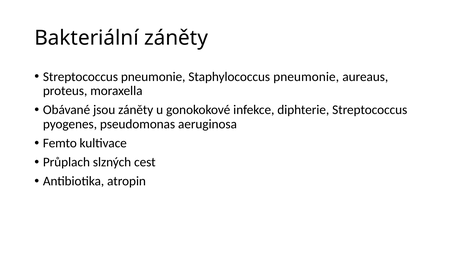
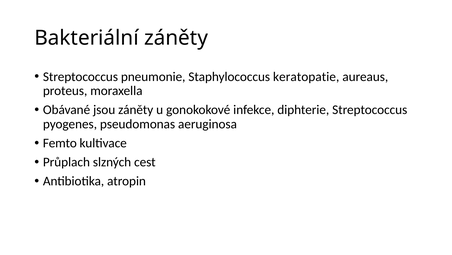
Staphylococcus pneumonie: pneumonie -> keratopatie (306, 76)
